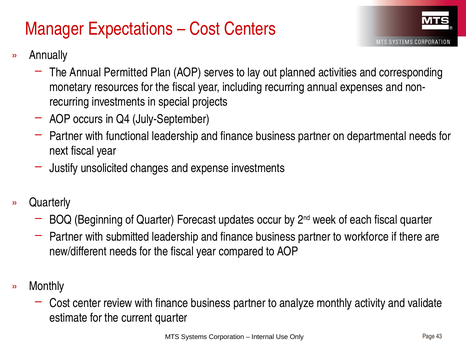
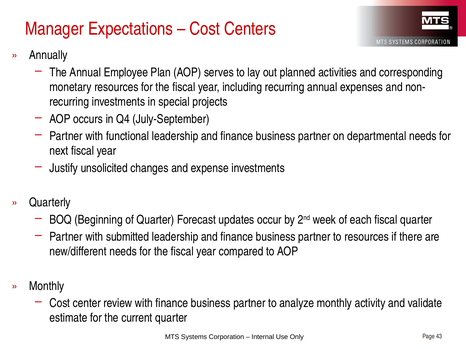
Permitted: Permitted -> Employee (126, 72)
to workforce: workforce -> resources (367, 237)
